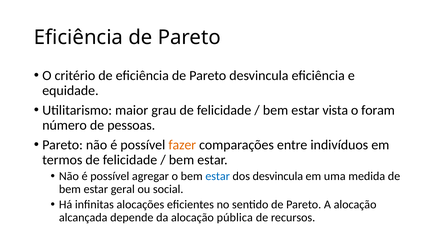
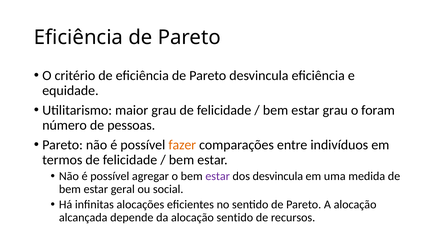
estar vista: vista -> grau (335, 110)
estar colour: blue -> purple (218, 176)
alocação pública: pública -> sentido (235, 218)
